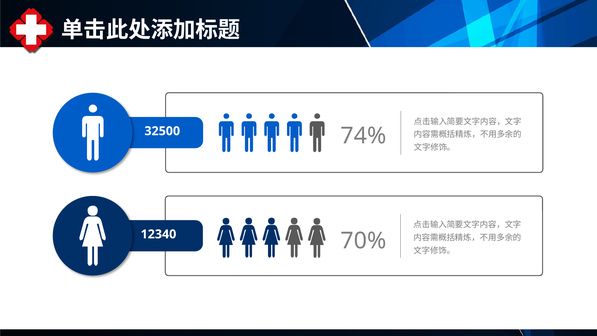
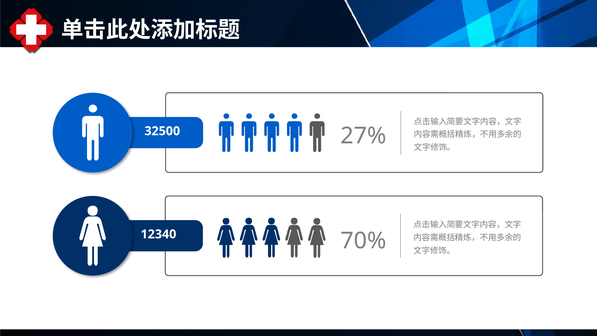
74%: 74% -> 27% (364, 136)
